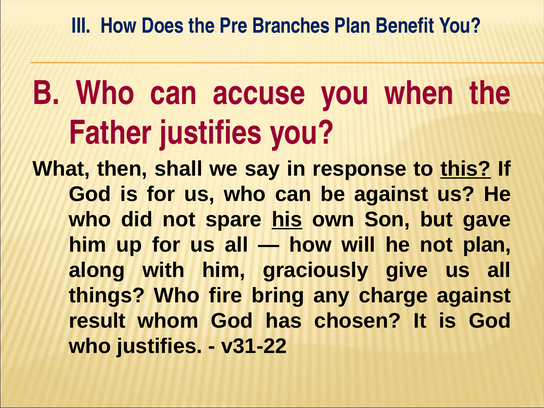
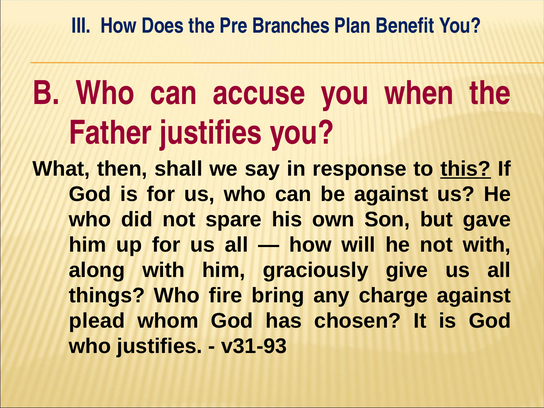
his underline: present -> none (287, 220)
not plan: plan -> with (487, 245)
result: result -> plead (97, 321)
v31-22: v31-22 -> v31-93 (254, 346)
